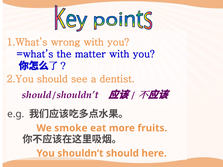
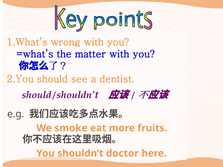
shouldn’t should: should -> doctor (122, 154)
